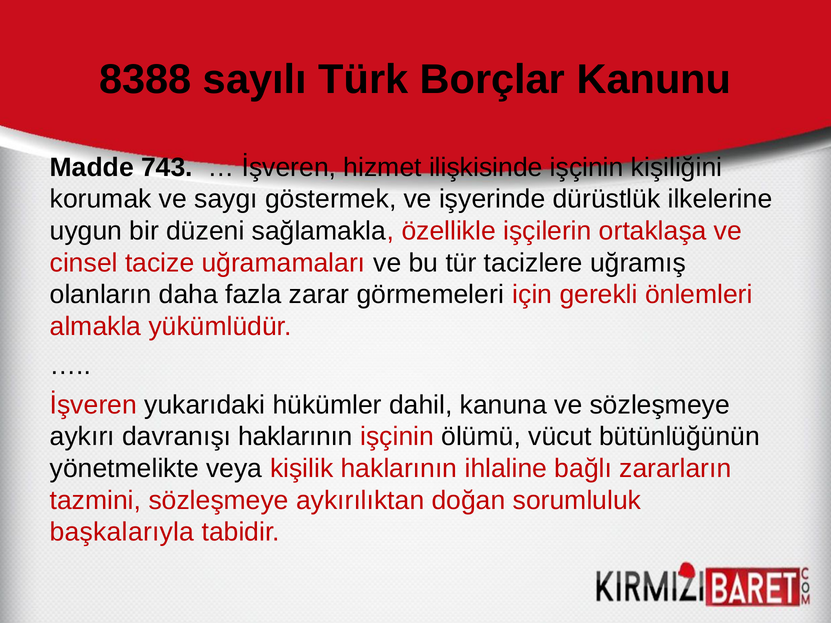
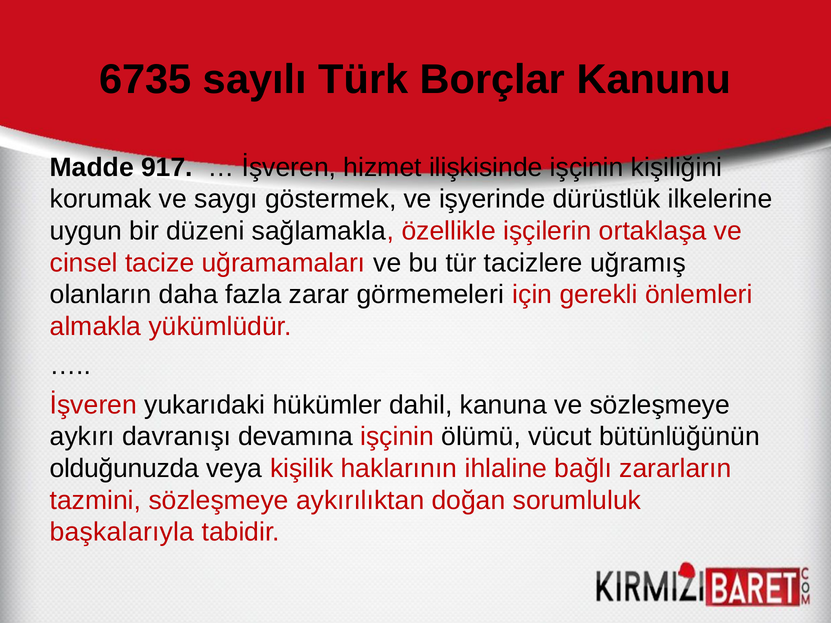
8388: 8388 -> 6735 (145, 80)
743: 743 -> 917 (167, 167)
davranışı haklarının: haklarının -> devamına (295, 437)
yönetmelikte: yönetmelikte -> olduğunuzda (124, 469)
